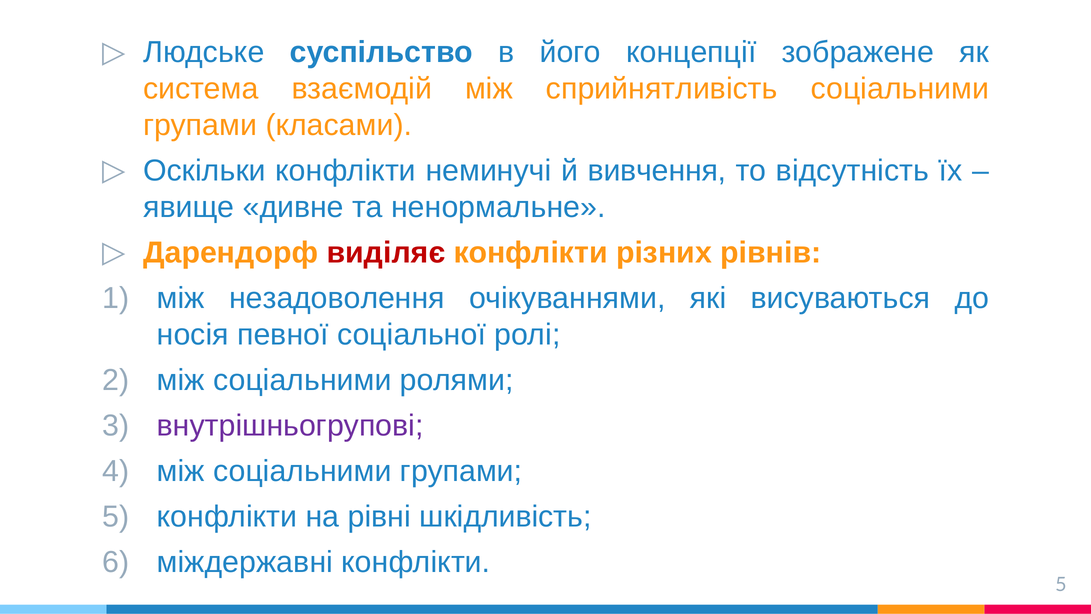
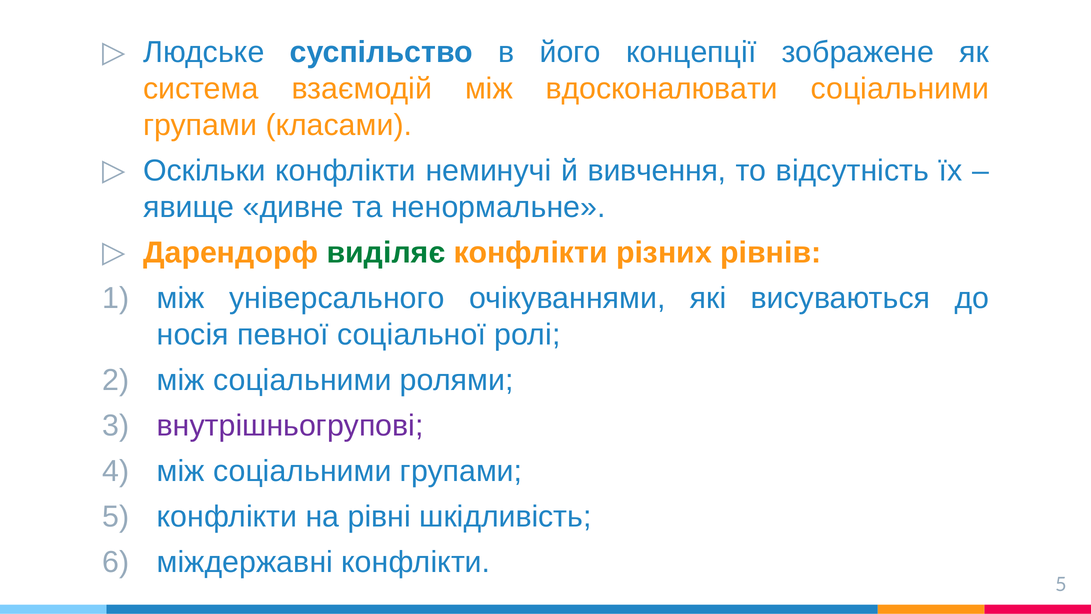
сприйнятливість: сприйнятливість -> вдосконалювати (662, 89)
виділяє colour: red -> green (386, 252)
незадоволення: незадоволення -> універсального (337, 298)
